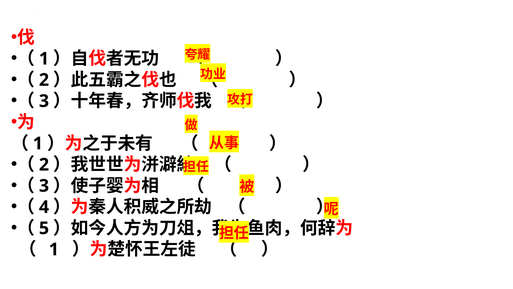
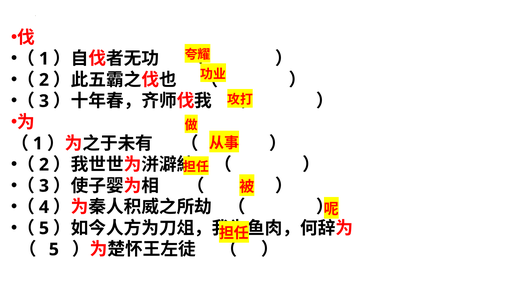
1: 1 -> 5 (54, 249)
